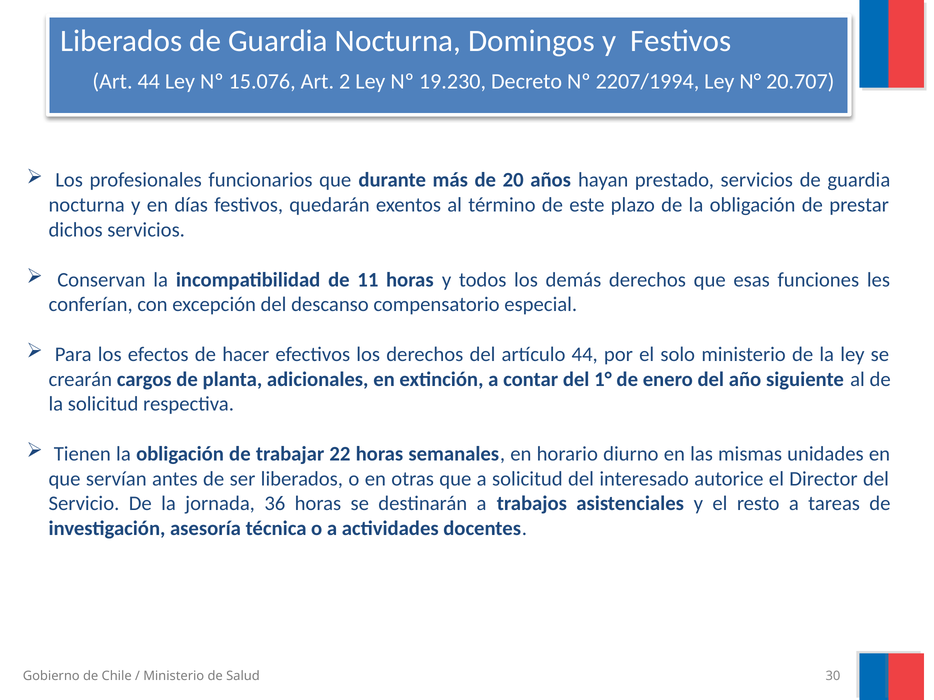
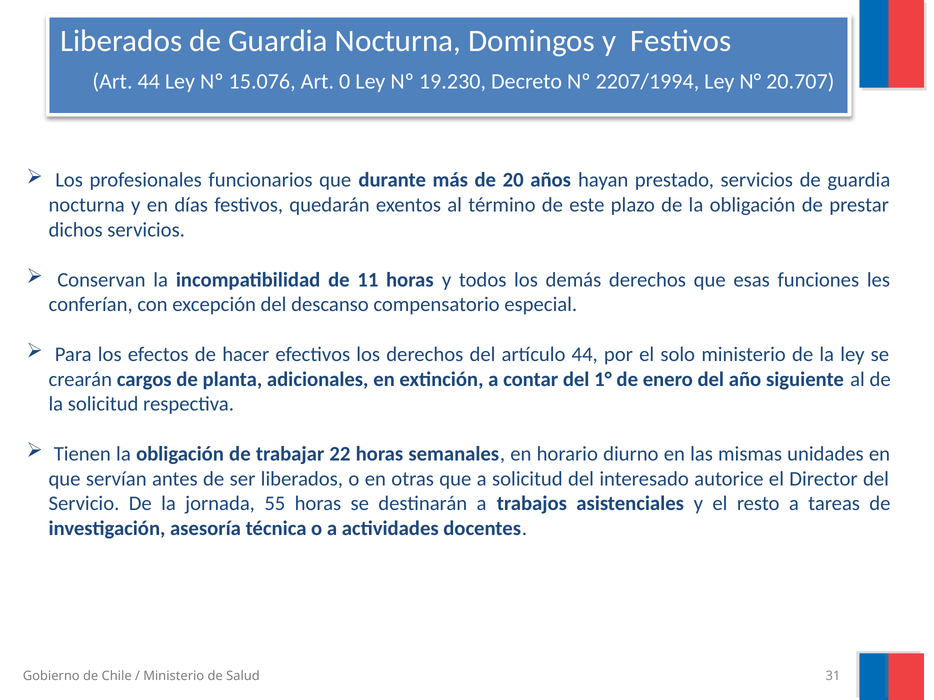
2: 2 -> 0 (345, 81)
36: 36 -> 55 (275, 504)
30: 30 -> 31 (833, 677)
